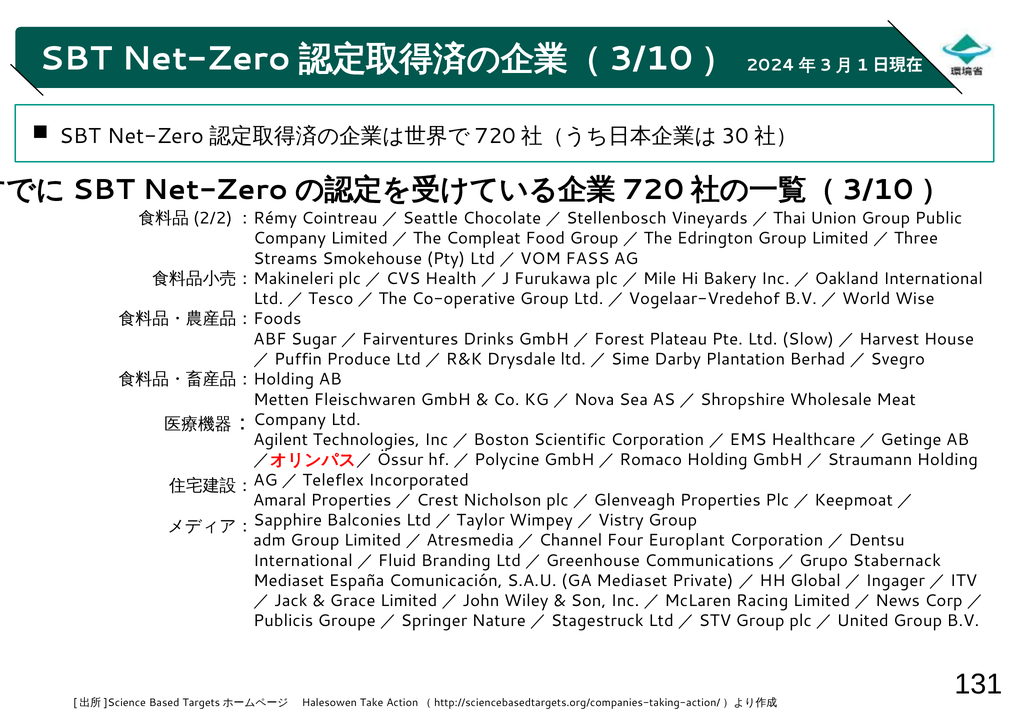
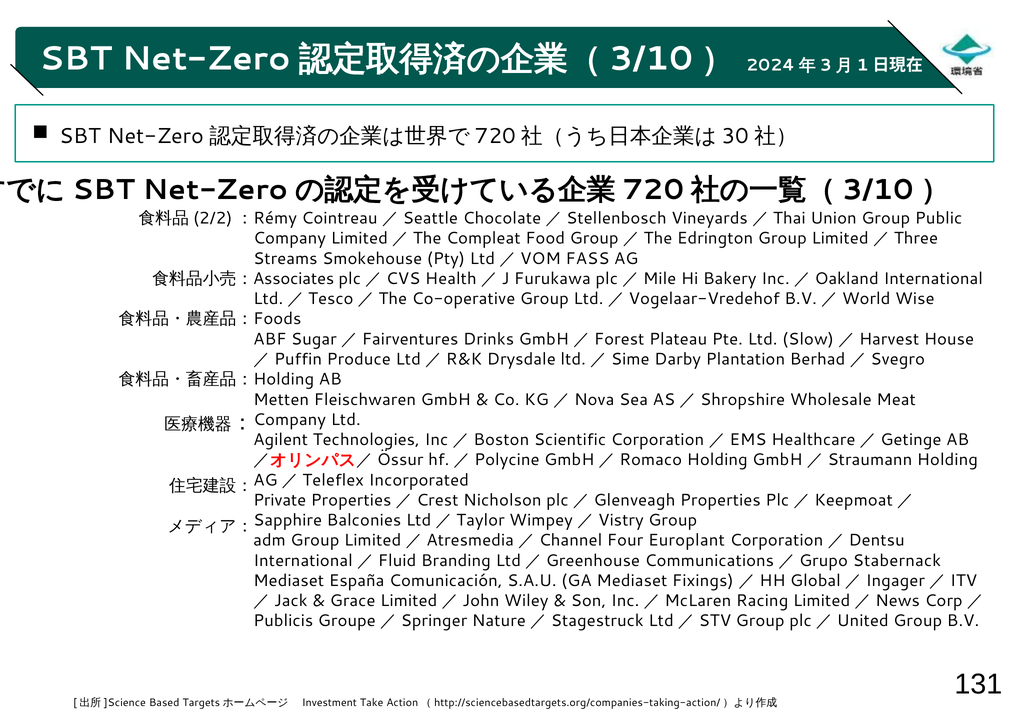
Makineleri: Makineleri -> Associates (294, 279)
Amaral: Amaral -> Private (280, 500)
Private: Private -> Fixings (703, 581)
Halesowen: Halesowen -> Investment (329, 703)
